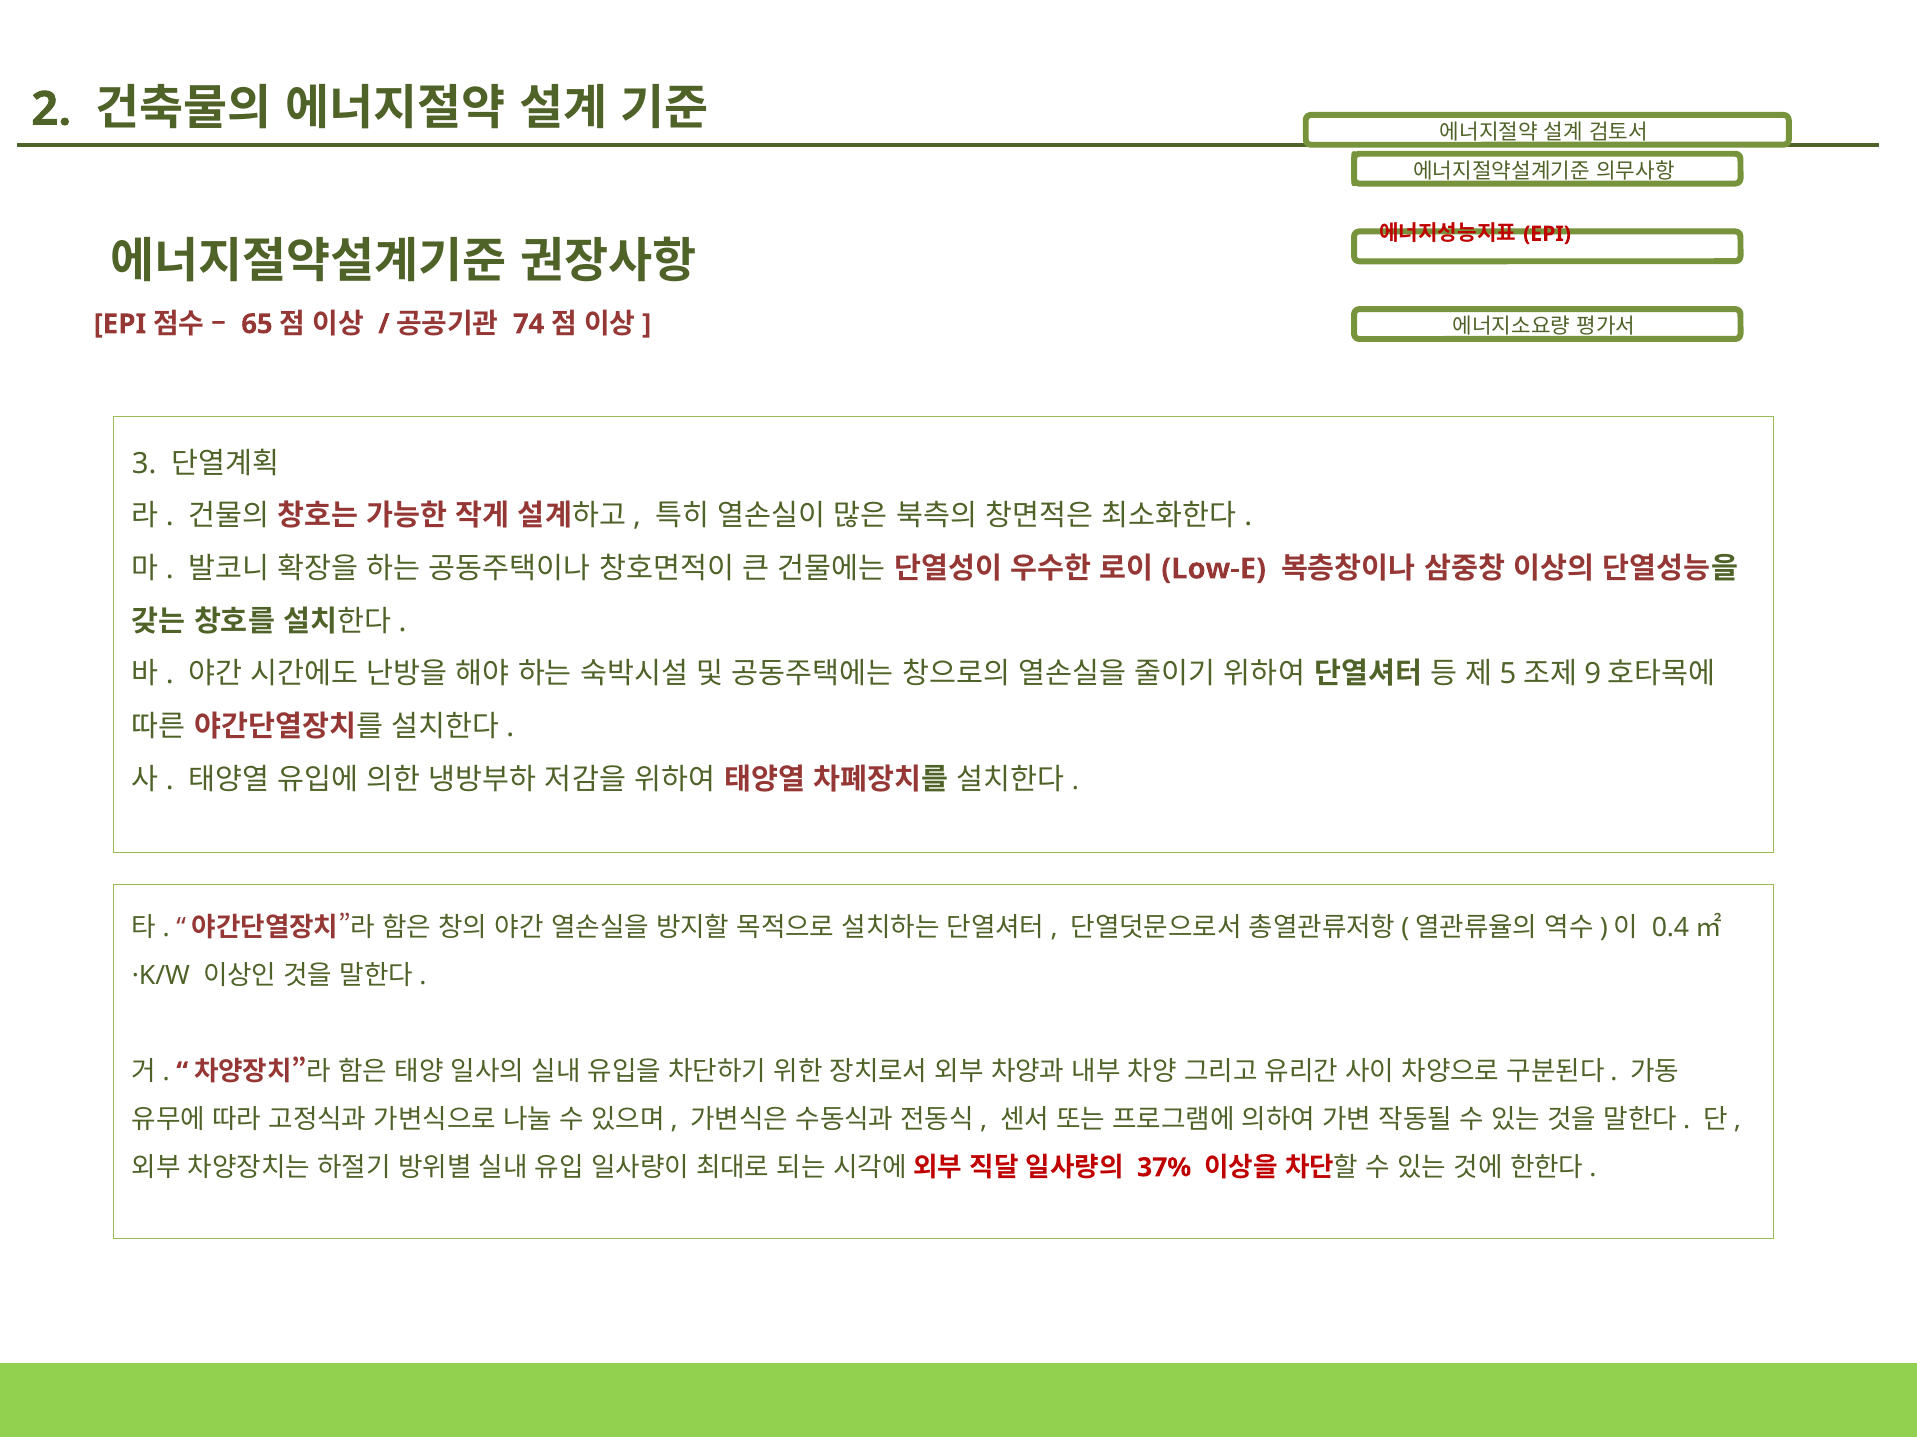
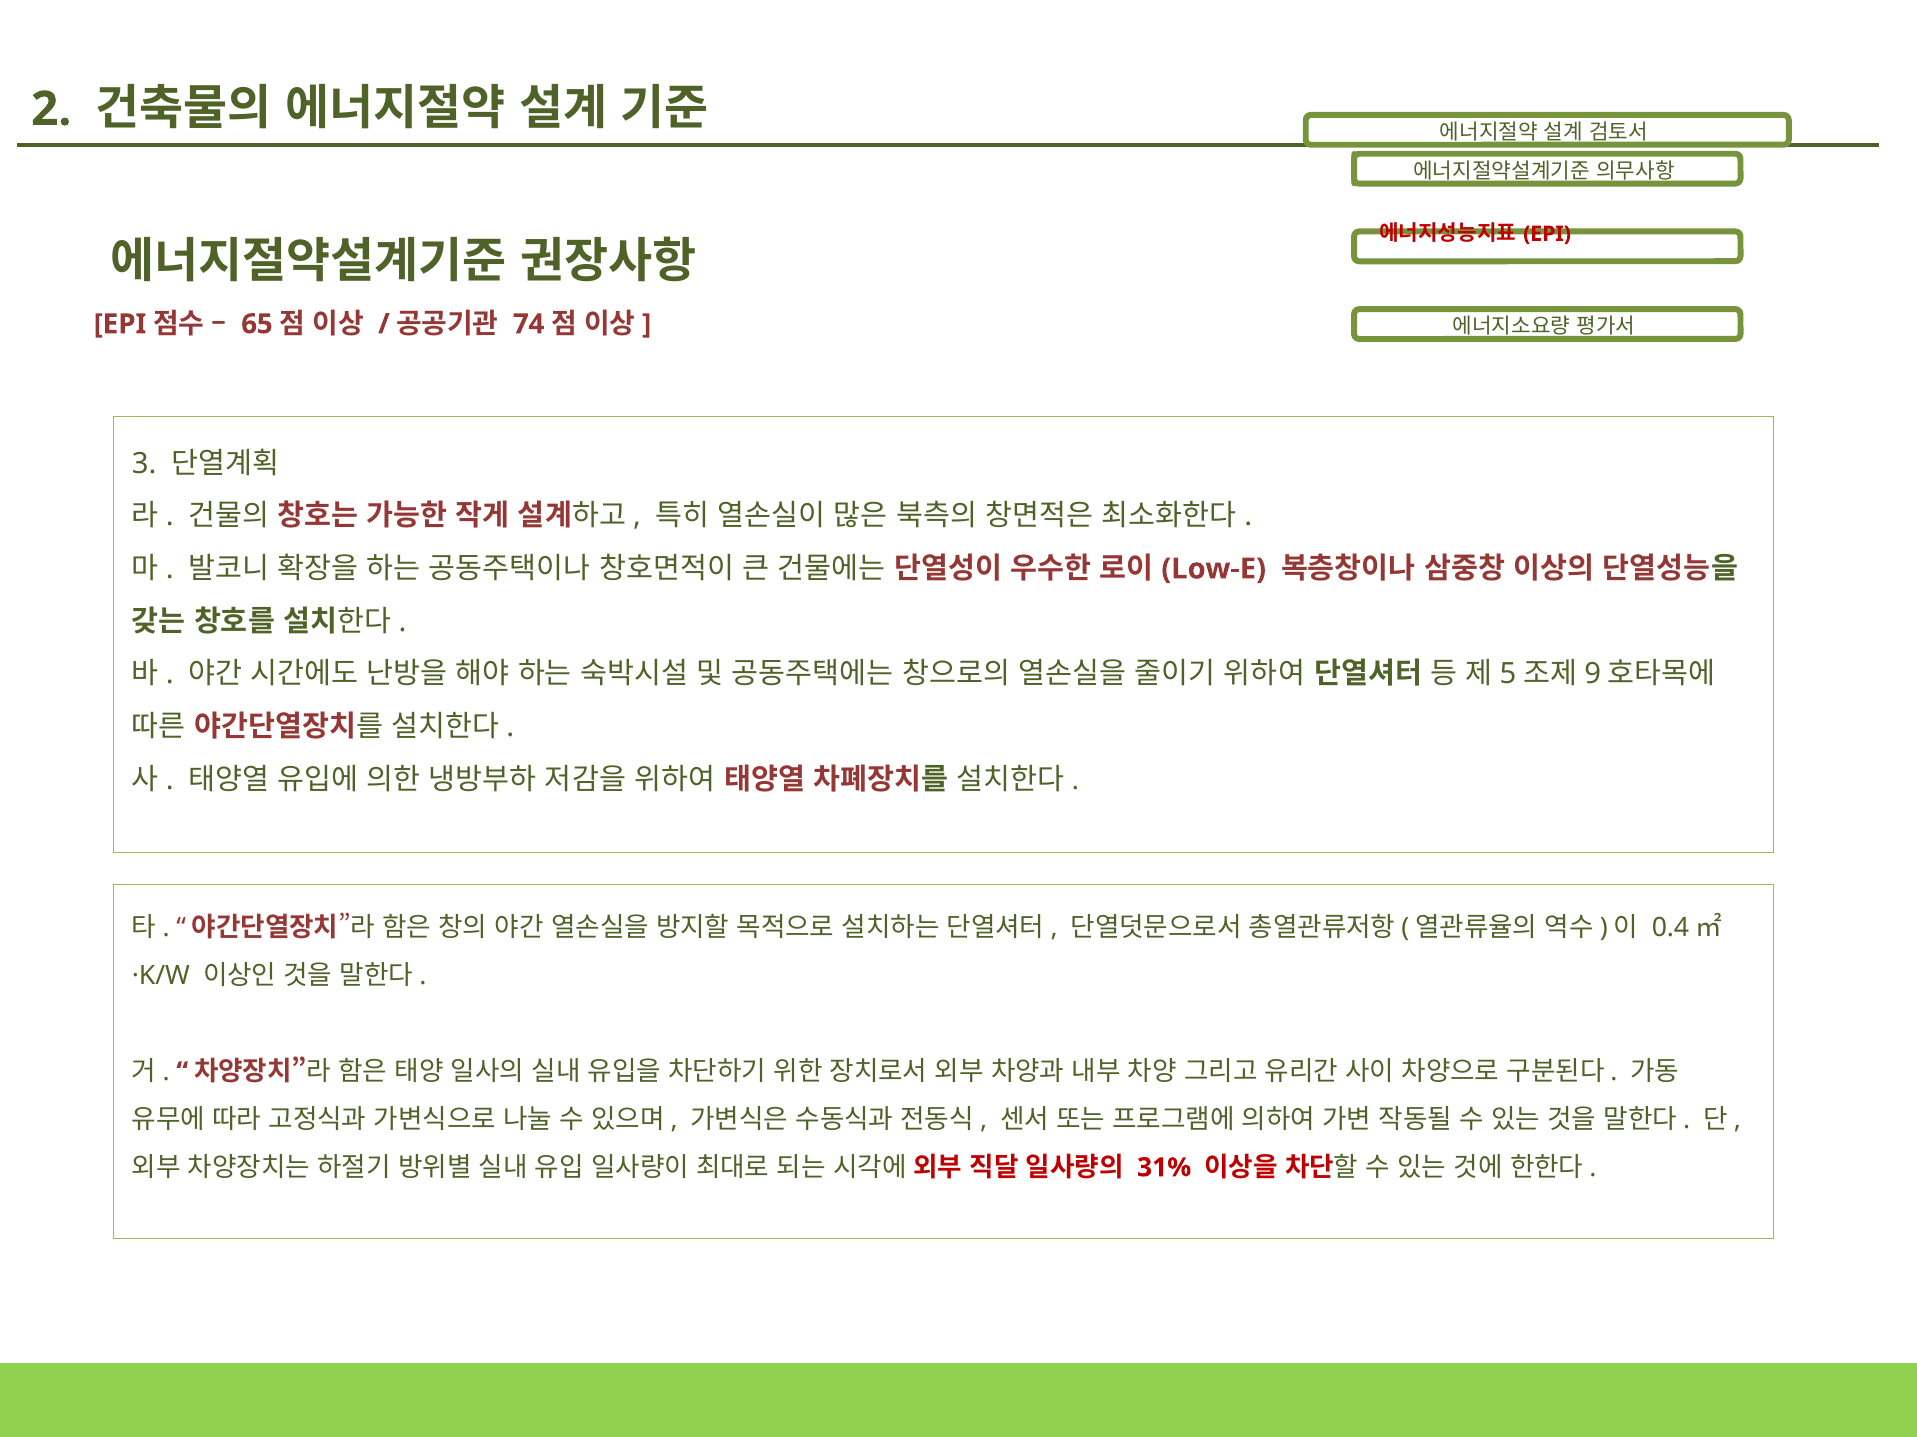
37%: 37% -> 31% (1164, 1168)
